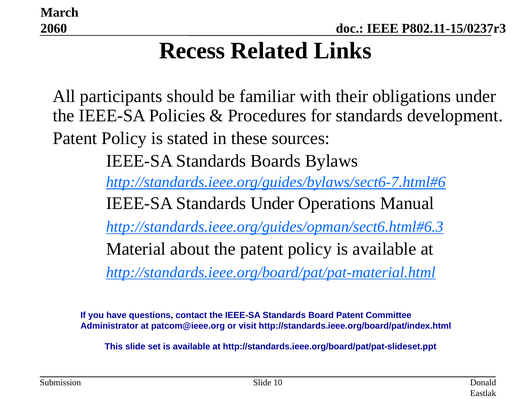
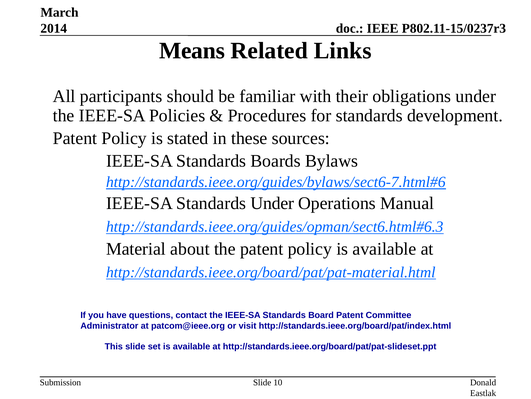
2060: 2060 -> 2014 (54, 28)
Recess: Recess -> Means (192, 51)
